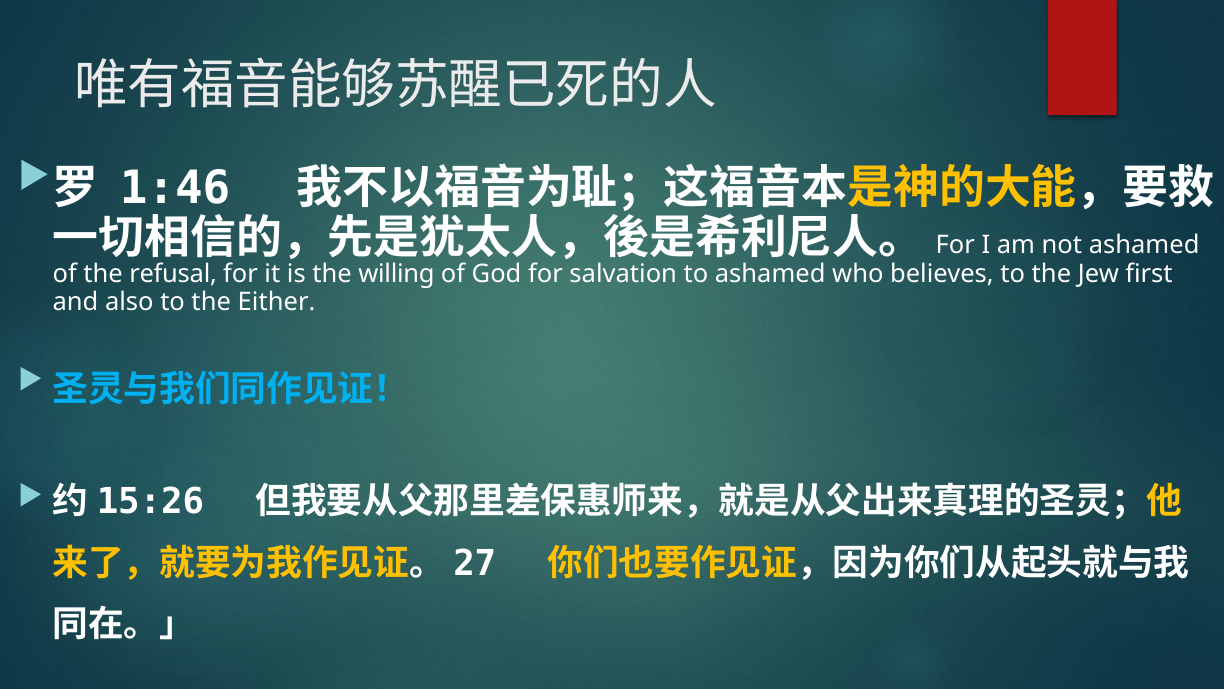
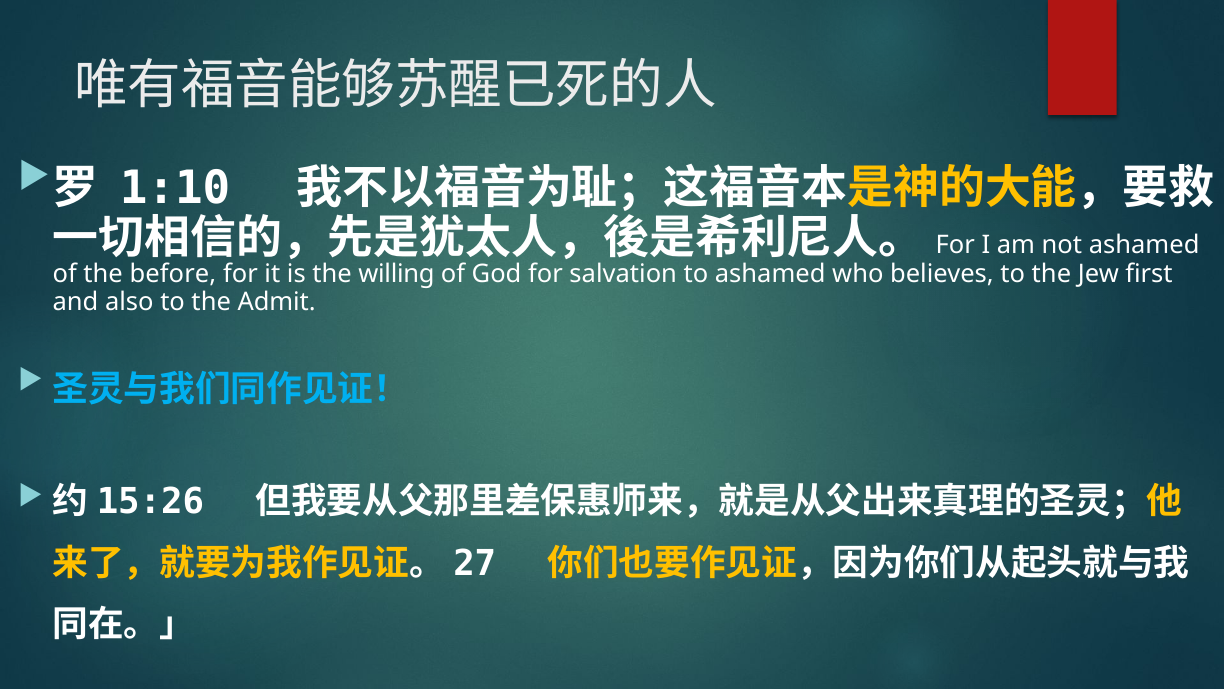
1:46: 1:46 -> 1:10 (175, 189)
refusal: refusal -> before (173, 274)
Either: Either -> Admit (277, 302)
